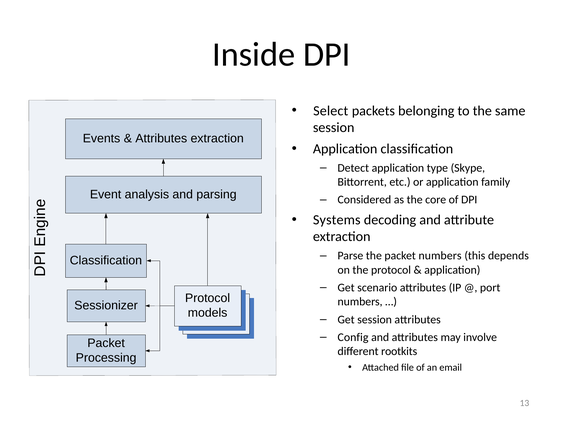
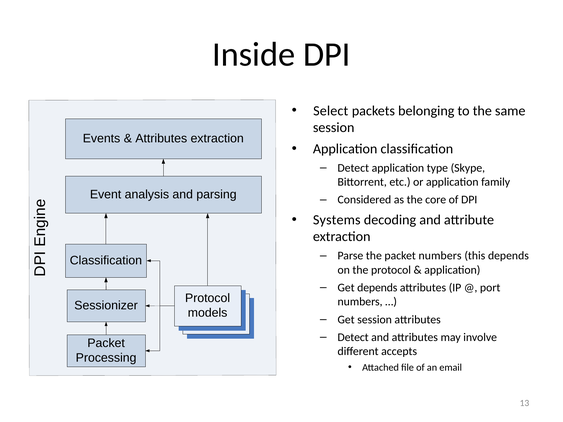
Get scenario: scenario -> depends (377, 288)
Config: Config -> Detect (353, 337)
rootkits: rootkits -> accepts (399, 352)
